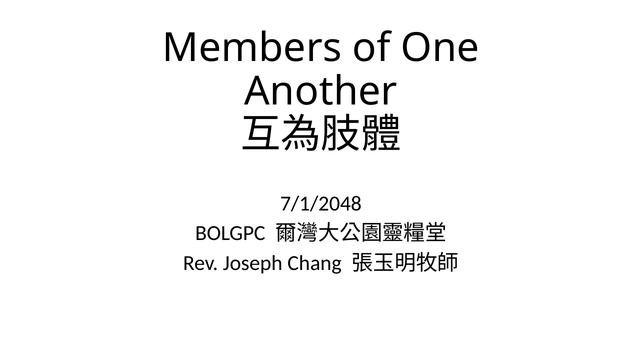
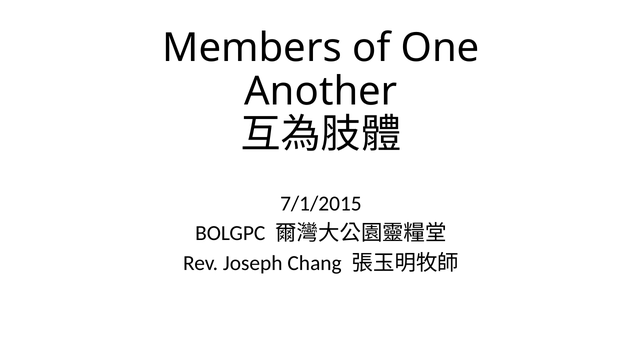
7/1/2048: 7/1/2048 -> 7/1/2015 (321, 204)
